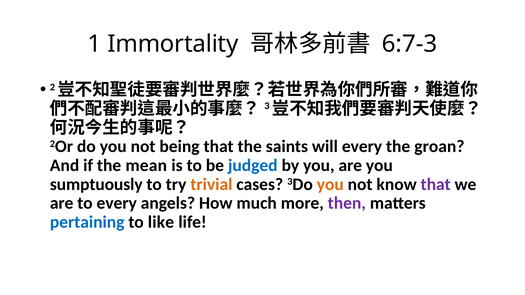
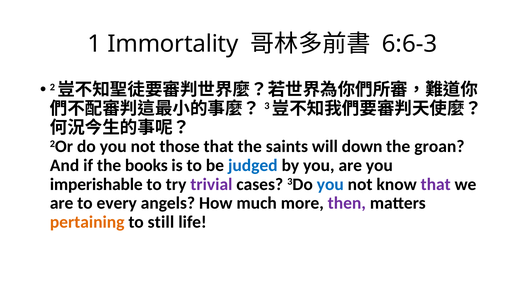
6:7-3: 6:7-3 -> 6:6-3 (410, 44)
being: being -> those (180, 147)
will every: every -> down (362, 147)
mean: mean -> books (146, 166)
sumptuously: sumptuously -> imperishable (96, 184)
trivial colour: orange -> purple (211, 184)
you colour: orange -> blue (330, 184)
pertaining colour: blue -> orange (87, 222)
like: like -> still (161, 222)
